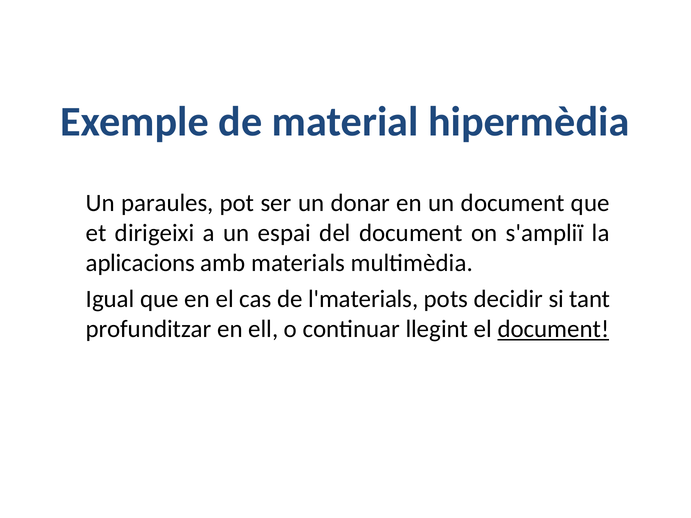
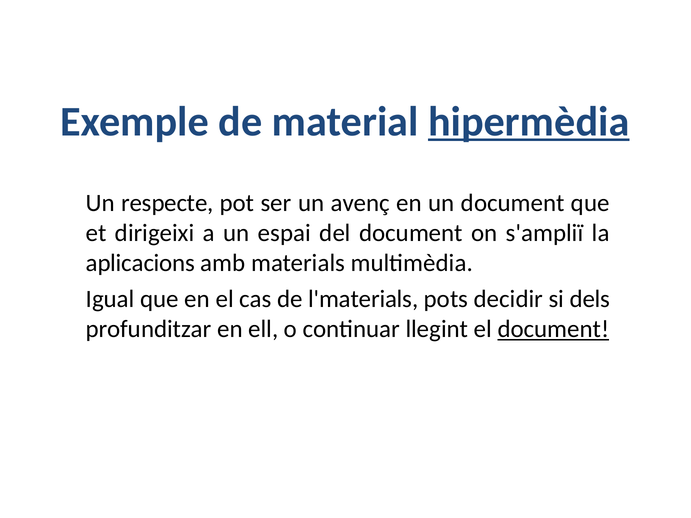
hipermèdia underline: none -> present (529, 122)
paraules: paraules -> respecte (167, 203)
donar: donar -> avenç (360, 203)
tant: tant -> dels (590, 299)
